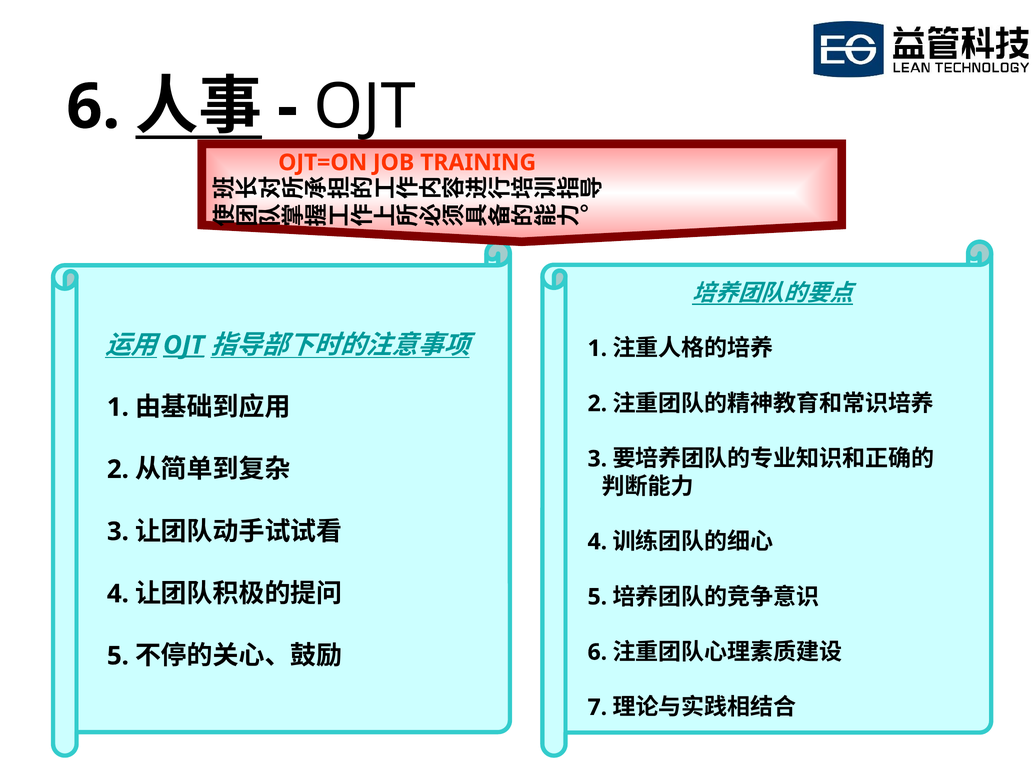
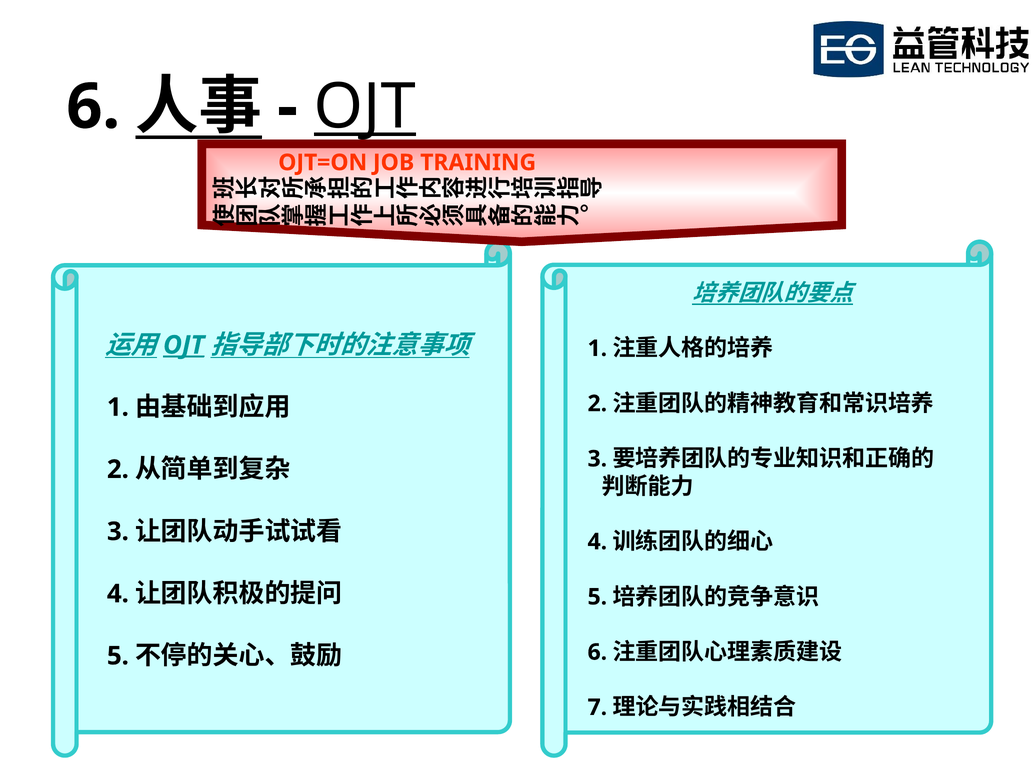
OJT underline: none -> present (365, 107)
